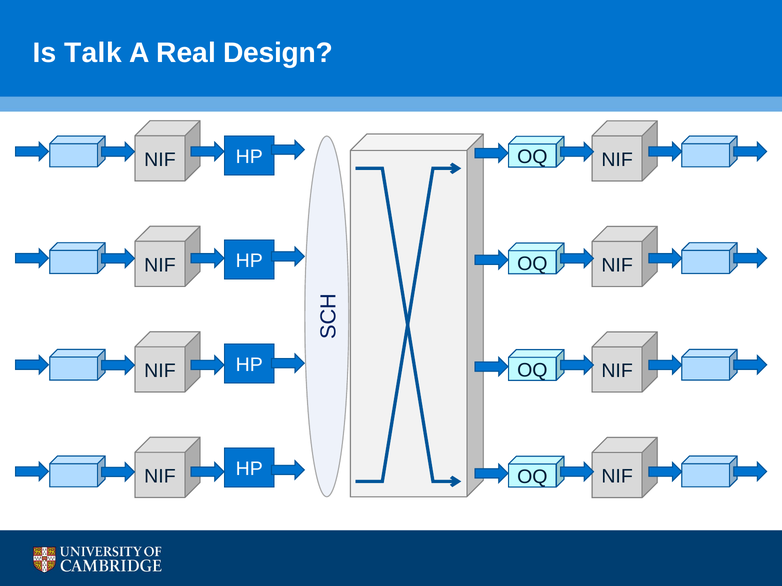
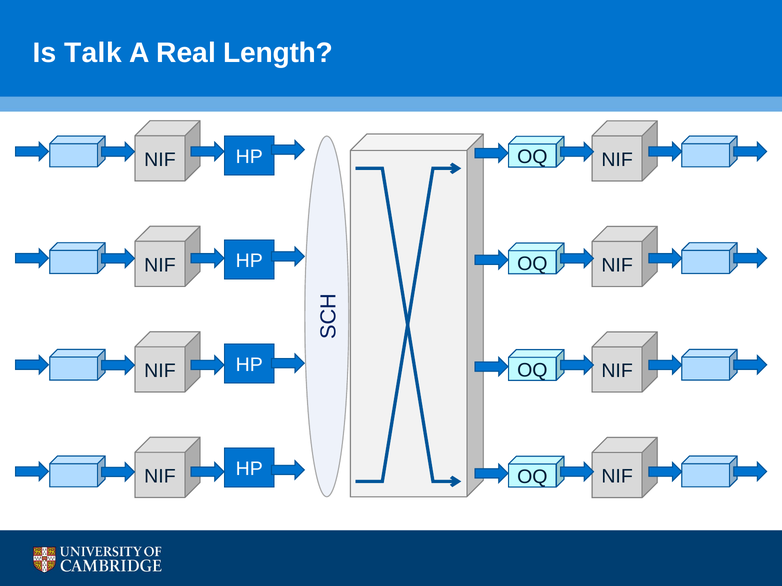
Design: Design -> Length (278, 53)
